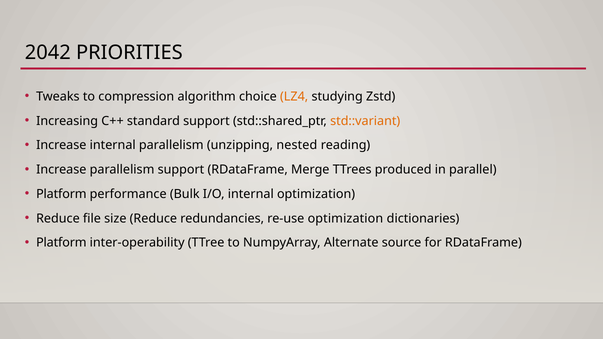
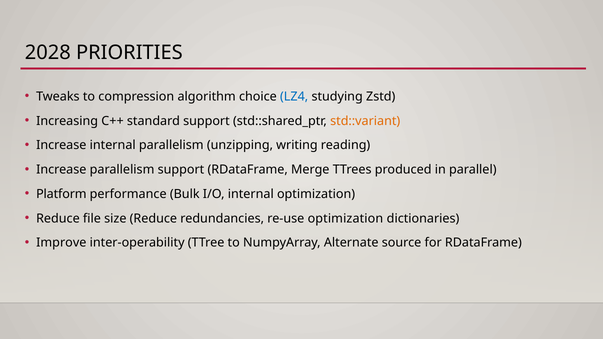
2042: 2042 -> 2028 (48, 53)
LZ4 colour: orange -> blue (294, 97)
nested: nested -> writing (297, 145)
Platform: Platform -> Improve (61, 243)
